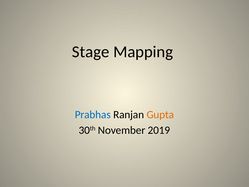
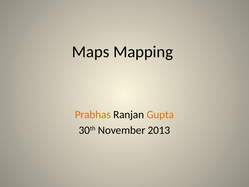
Stage: Stage -> Maps (91, 52)
Prabhas colour: blue -> orange (93, 114)
2019: 2019 -> 2013 (159, 130)
